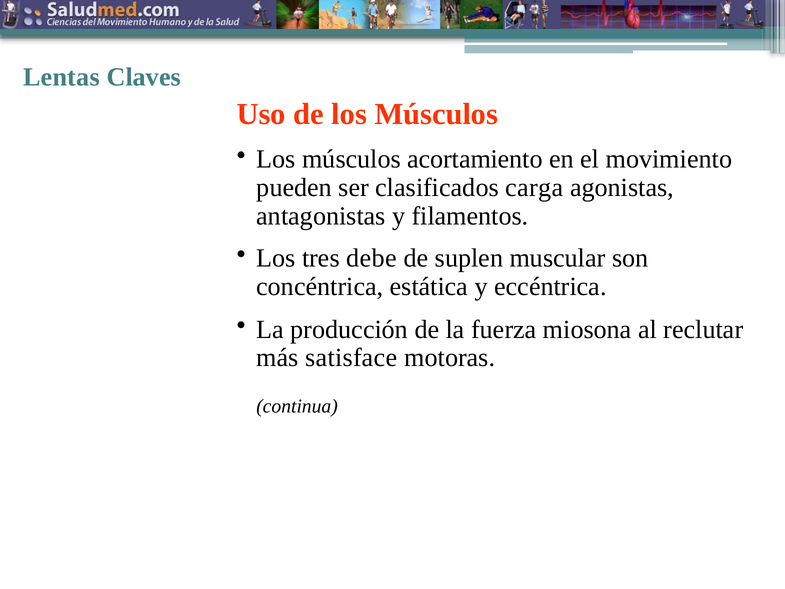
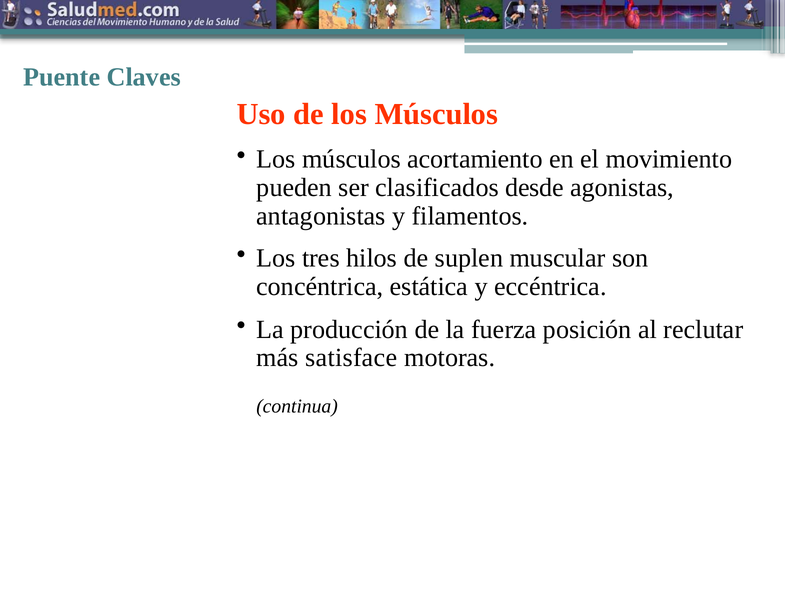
Lentas: Lentas -> Puente (62, 77)
carga: carga -> desde (535, 188)
debe: debe -> hilos (372, 258)
miosona: miosona -> posición (587, 329)
